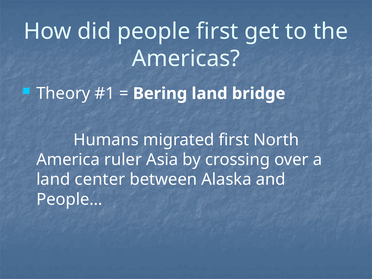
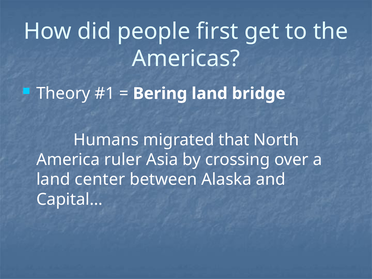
migrated first: first -> that (234, 140)
People…: People… -> Capital… (69, 199)
